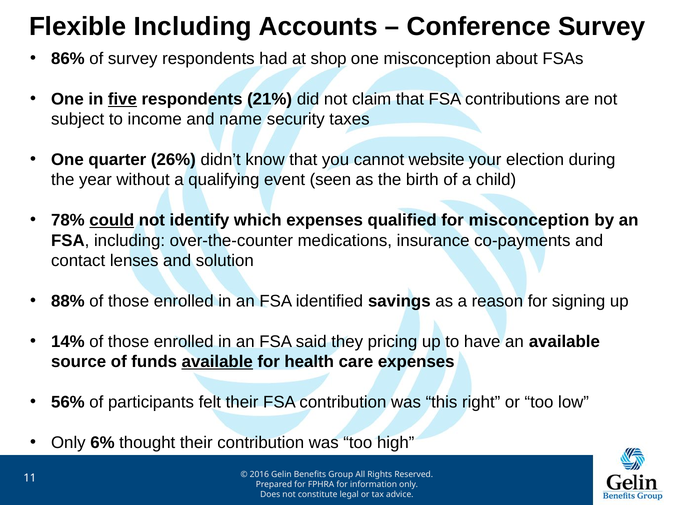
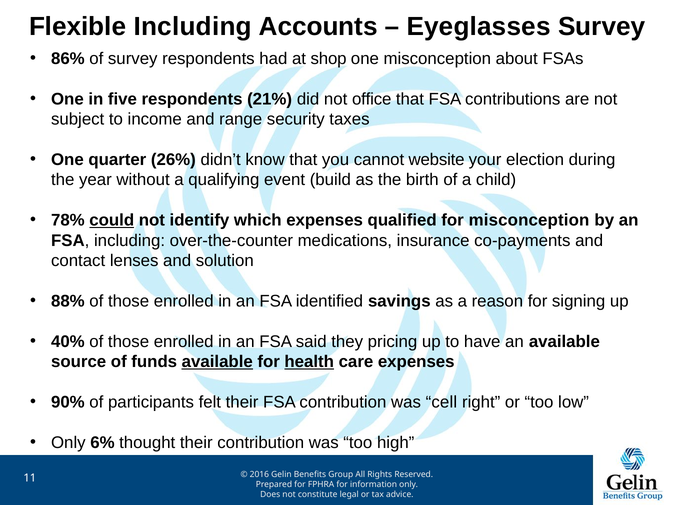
Conference: Conference -> Eyeglasses (479, 26)
five underline: present -> none (122, 99)
claim: claim -> office (372, 99)
name: name -> range (241, 119)
seen: seen -> build (330, 180)
14%: 14% -> 40% (68, 341)
health underline: none -> present (309, 362)
56%: 56% -> 90% (68, 402)
this: this -> cell (441, 402)
